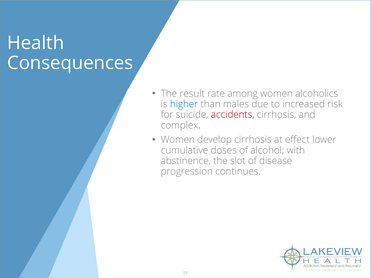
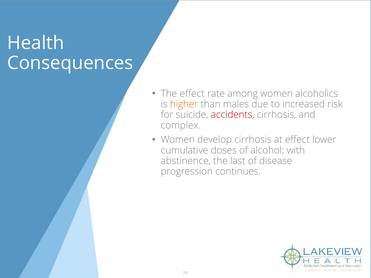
The result: result -> effect (192, 94)
higher colour: blue -> orange (184, 104)
slot: slot -> last (238, 161)
